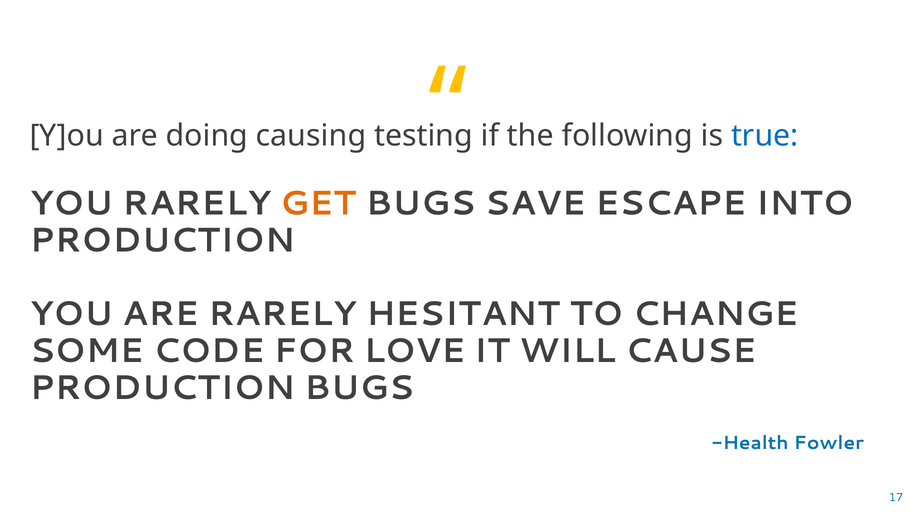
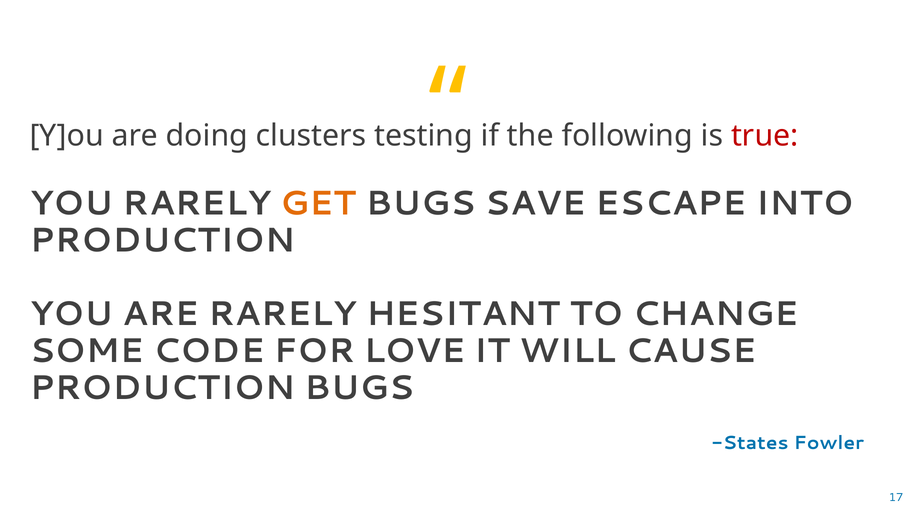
causing: causing -> clusters (311, 136)
true colour: blue -> red (765, 136)
Health: Health -> States (750, 443)
